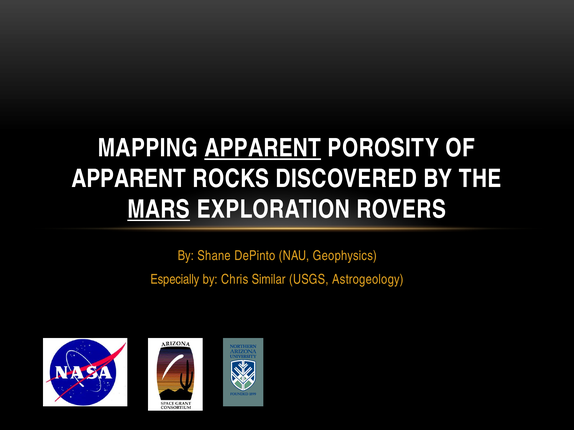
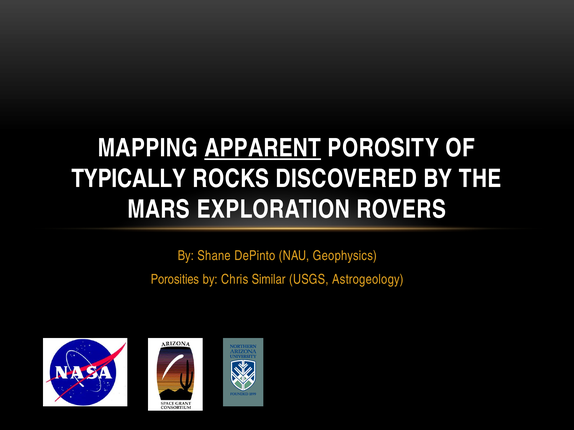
APPARENT: APPARENT -> TYPICALLY (129, 179)
MARS underline: present -> none (159, 210)
Especially: Especially -> Porosities (175, 280)
